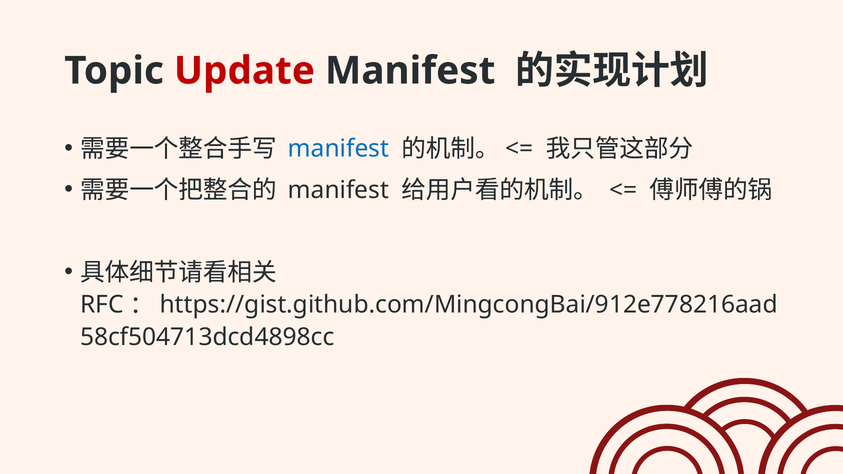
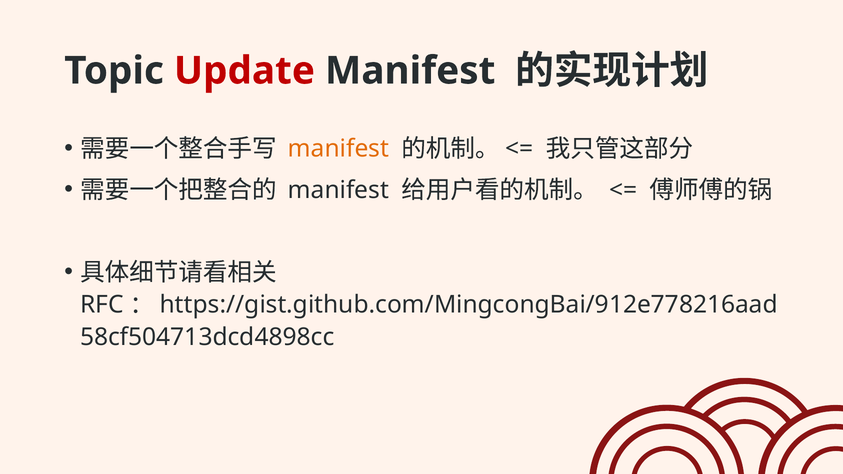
manifest colour: blue -> orange (338, 149)
